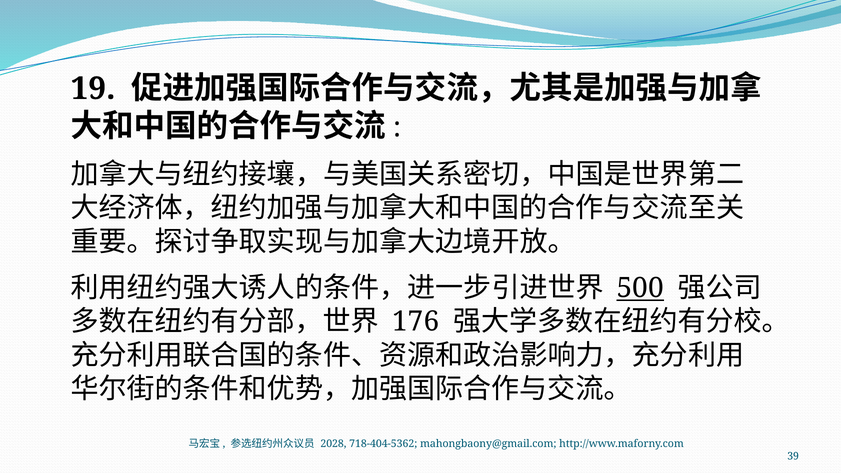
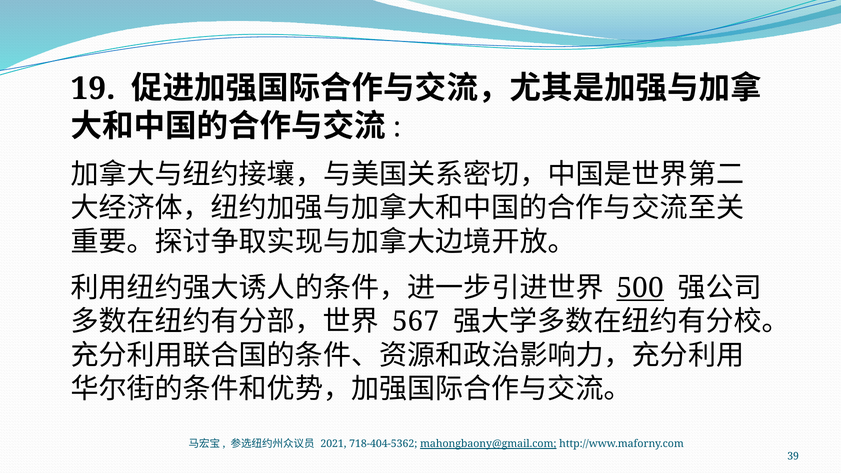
176: 176 -> 567 (416, 322)
2028: 2028 -> 2021 (333, 444)
mahongbaony@gmail.com underline: none -> present (488, 444)
